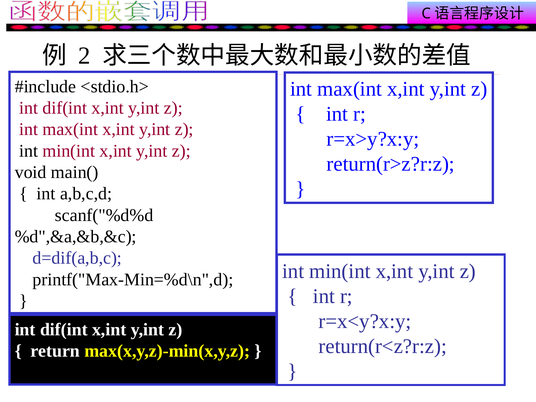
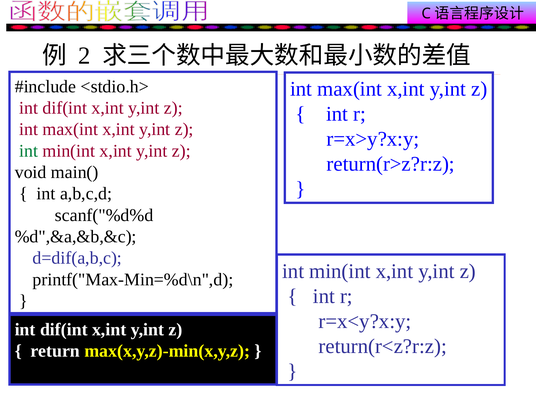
int colour: black -> green (29, 151)
